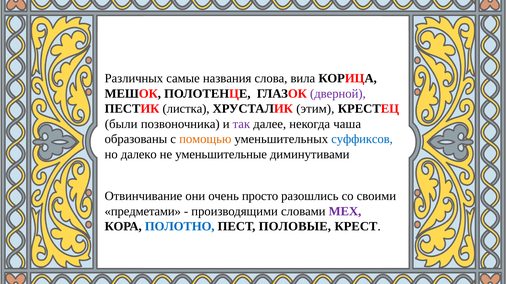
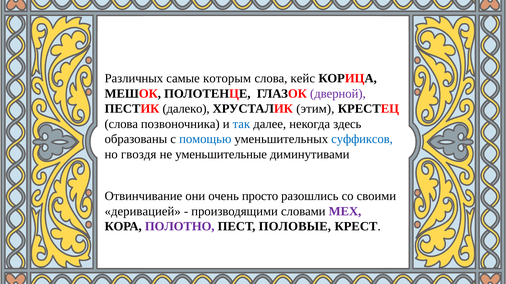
названия: названия -> которым (227, 79)
вила: вила -> кейс (303, 79)
листка: листка -> далеко (186, 109)
были: были -> слова (121, 124)
так colour: purple -> blue (241, 124)
чаша: чаша -> здесь (347, 124)
помощью colour: orange -> blue (205, 139)
далеко: далеко -> гвоздя (139, 155)
предметами: предметами -> деривацией (143, 212)
ПОЛОТНО colour: blue -> purple (180, 227)
